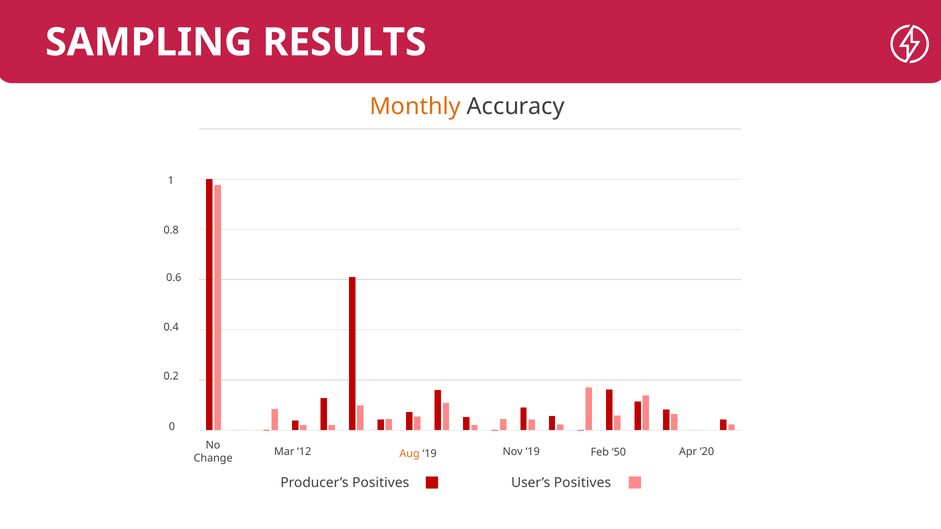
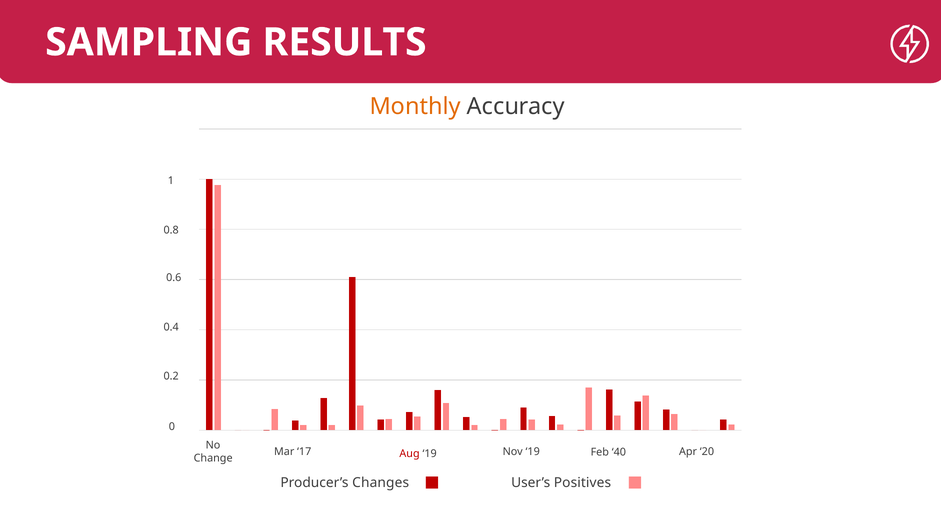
12: 12 -> 17 (304, 452)
50: 50 -> 40 (619, 452)
Aug colour: orange -> red (410, 454)
Producer’s Positives: Positives -> Changes (381, 483)
